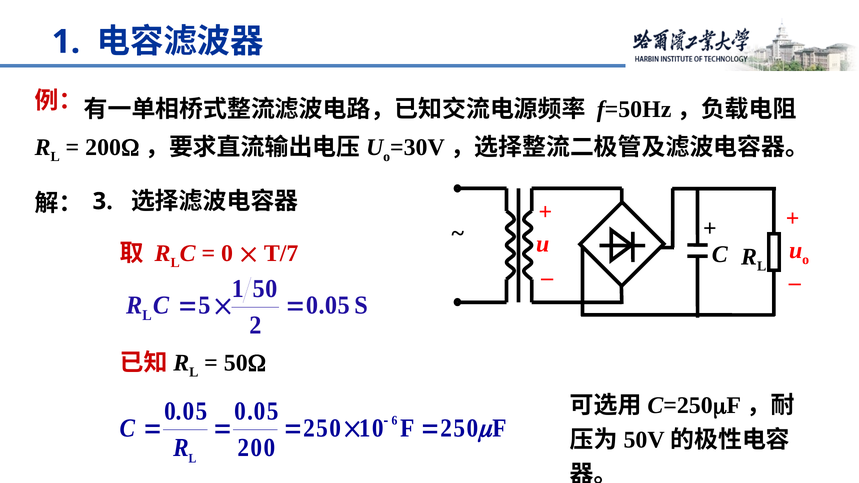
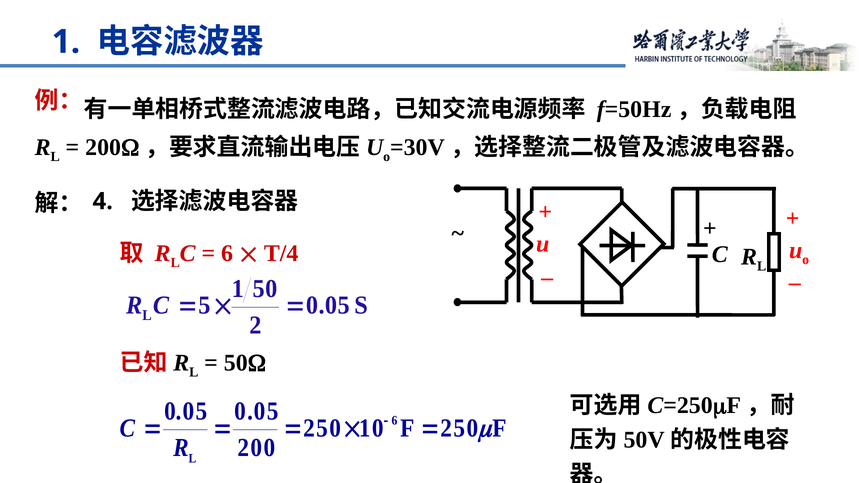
3: 3 -> 4 (103, 201)
0: 0 -> 6 (227, 254)
T/7: T/7 -> T/4 (281, 254)
